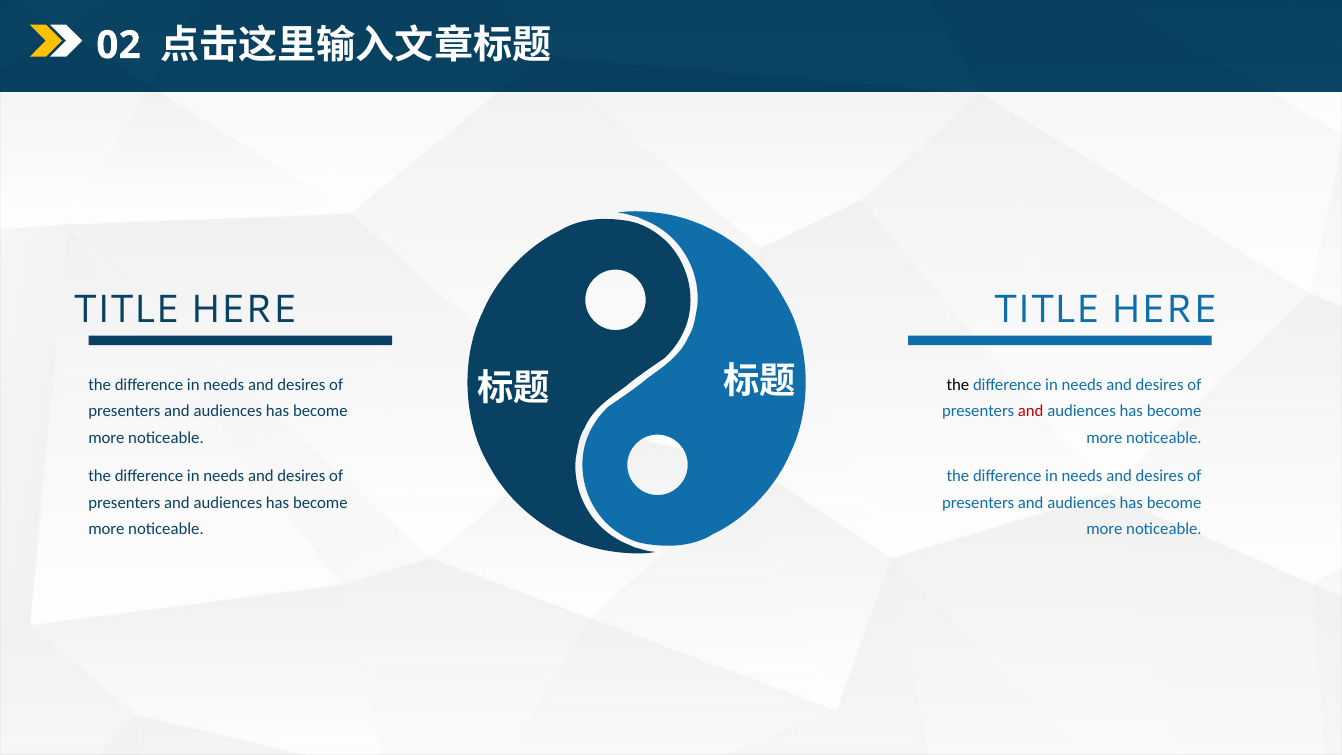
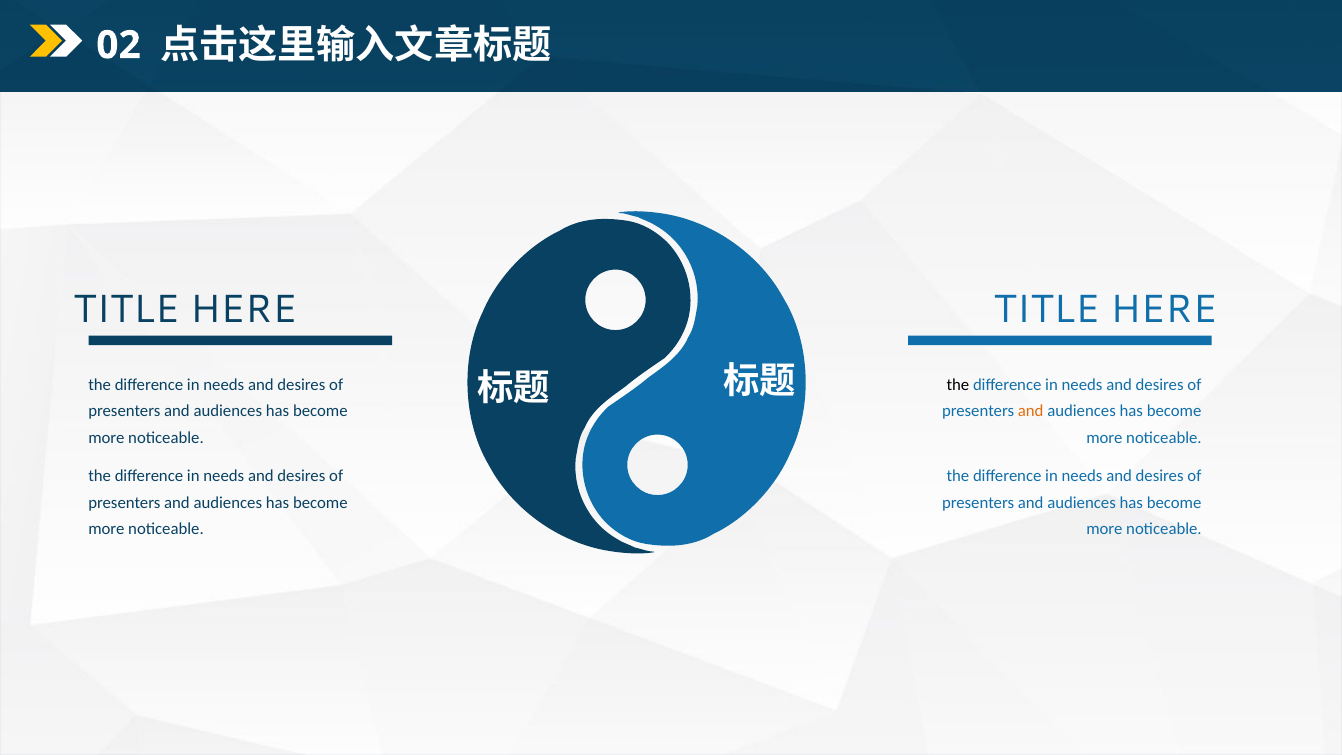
and colour: red -> orange (1031, 411)
